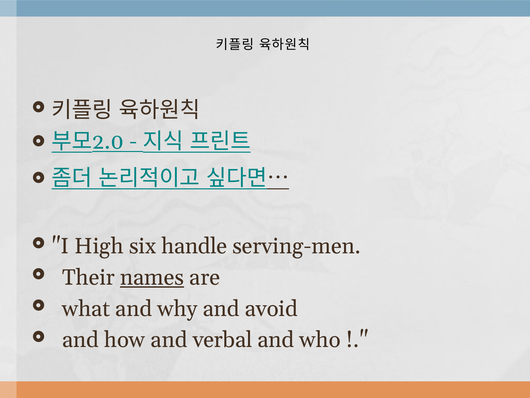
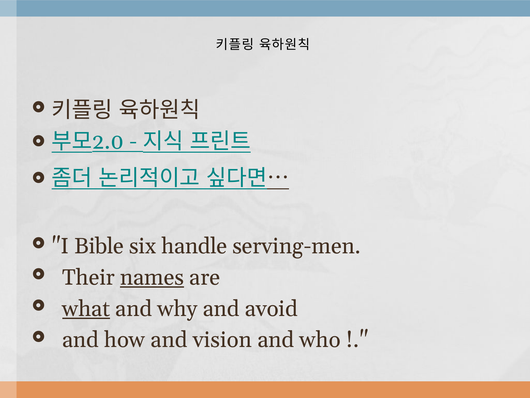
High: High -> Bible (99, 246)
what underline: none -> present (86, 308)
verbal: verbal -> vision (222, 340)
